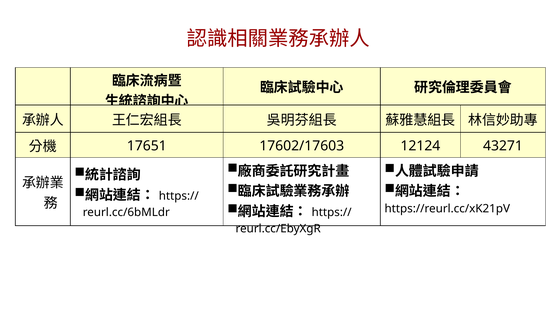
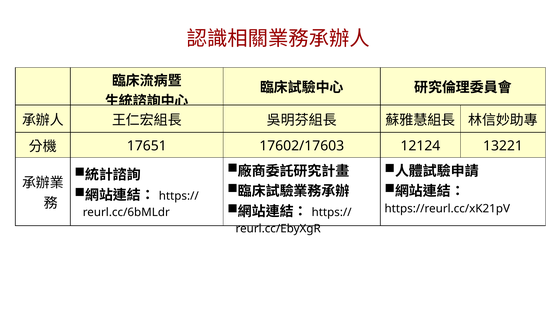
43271: 43271 -> 13221 (503, 146)
